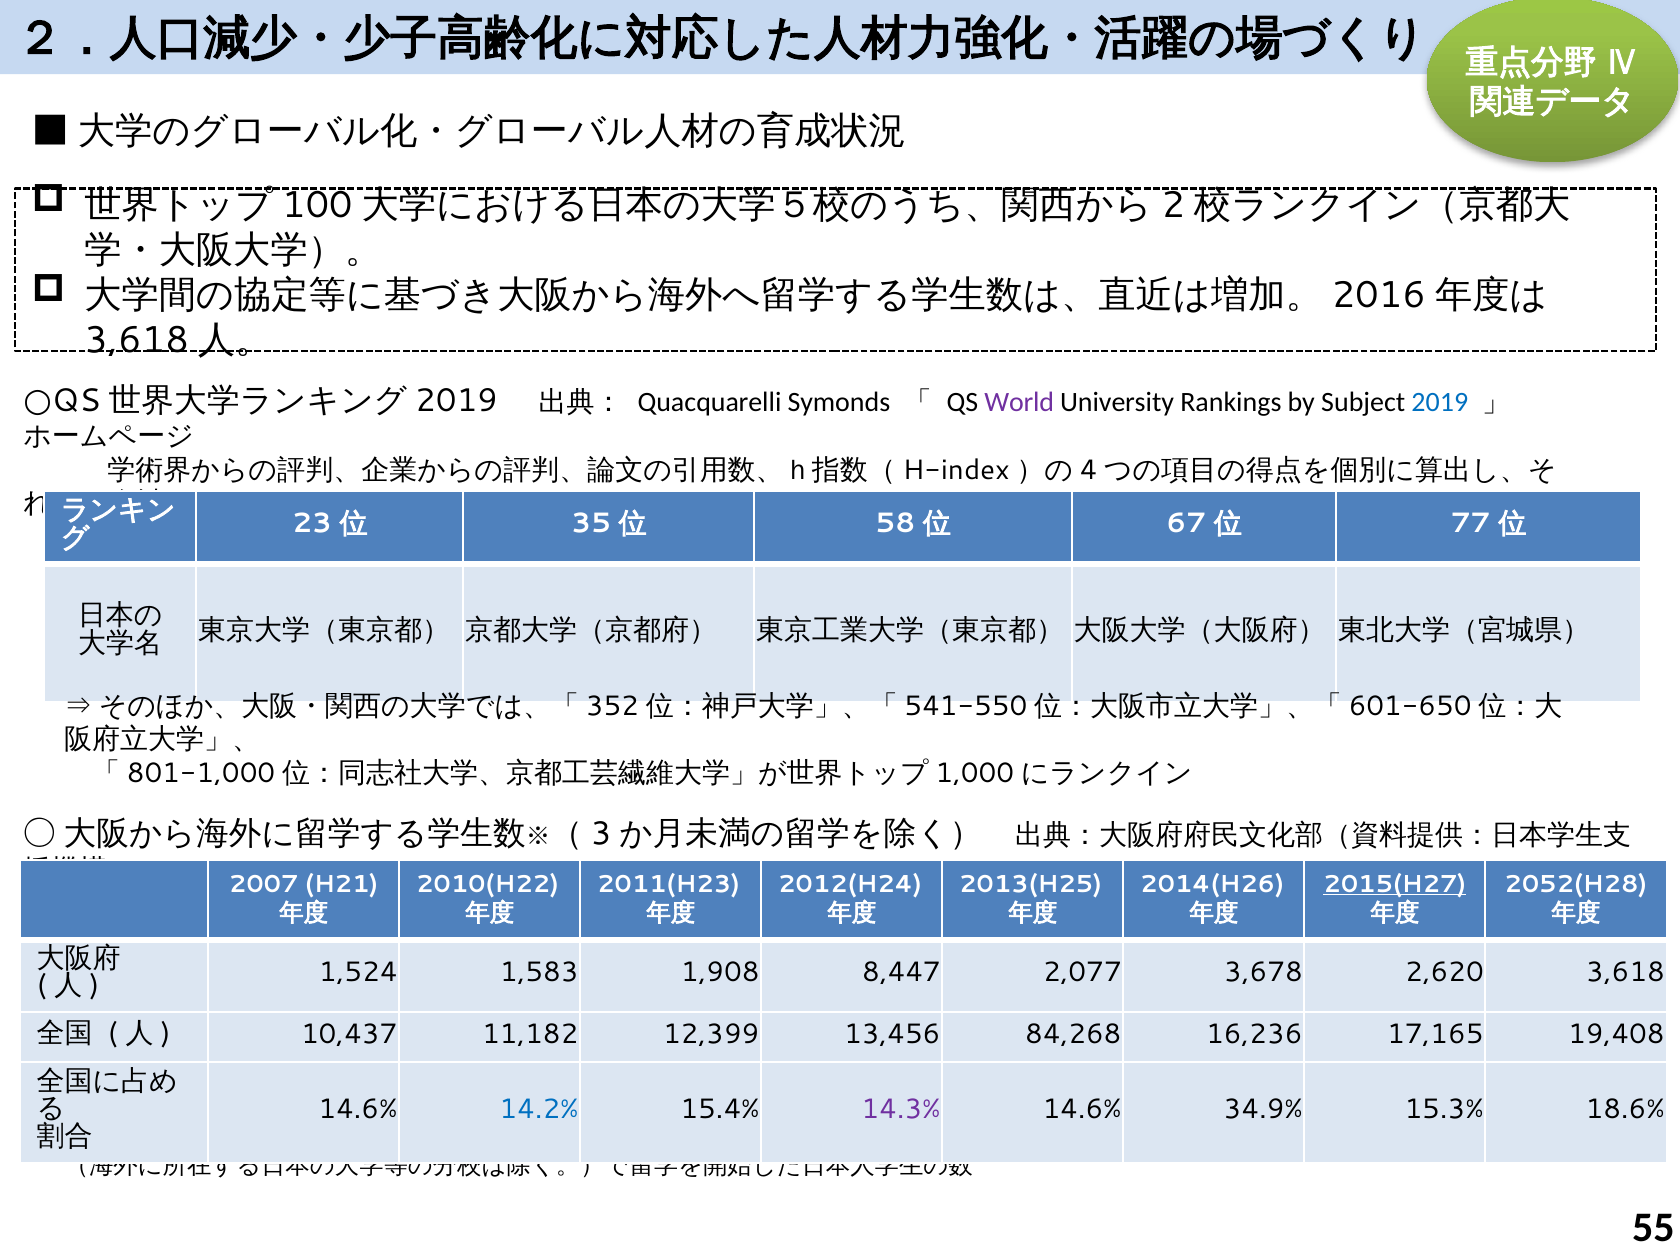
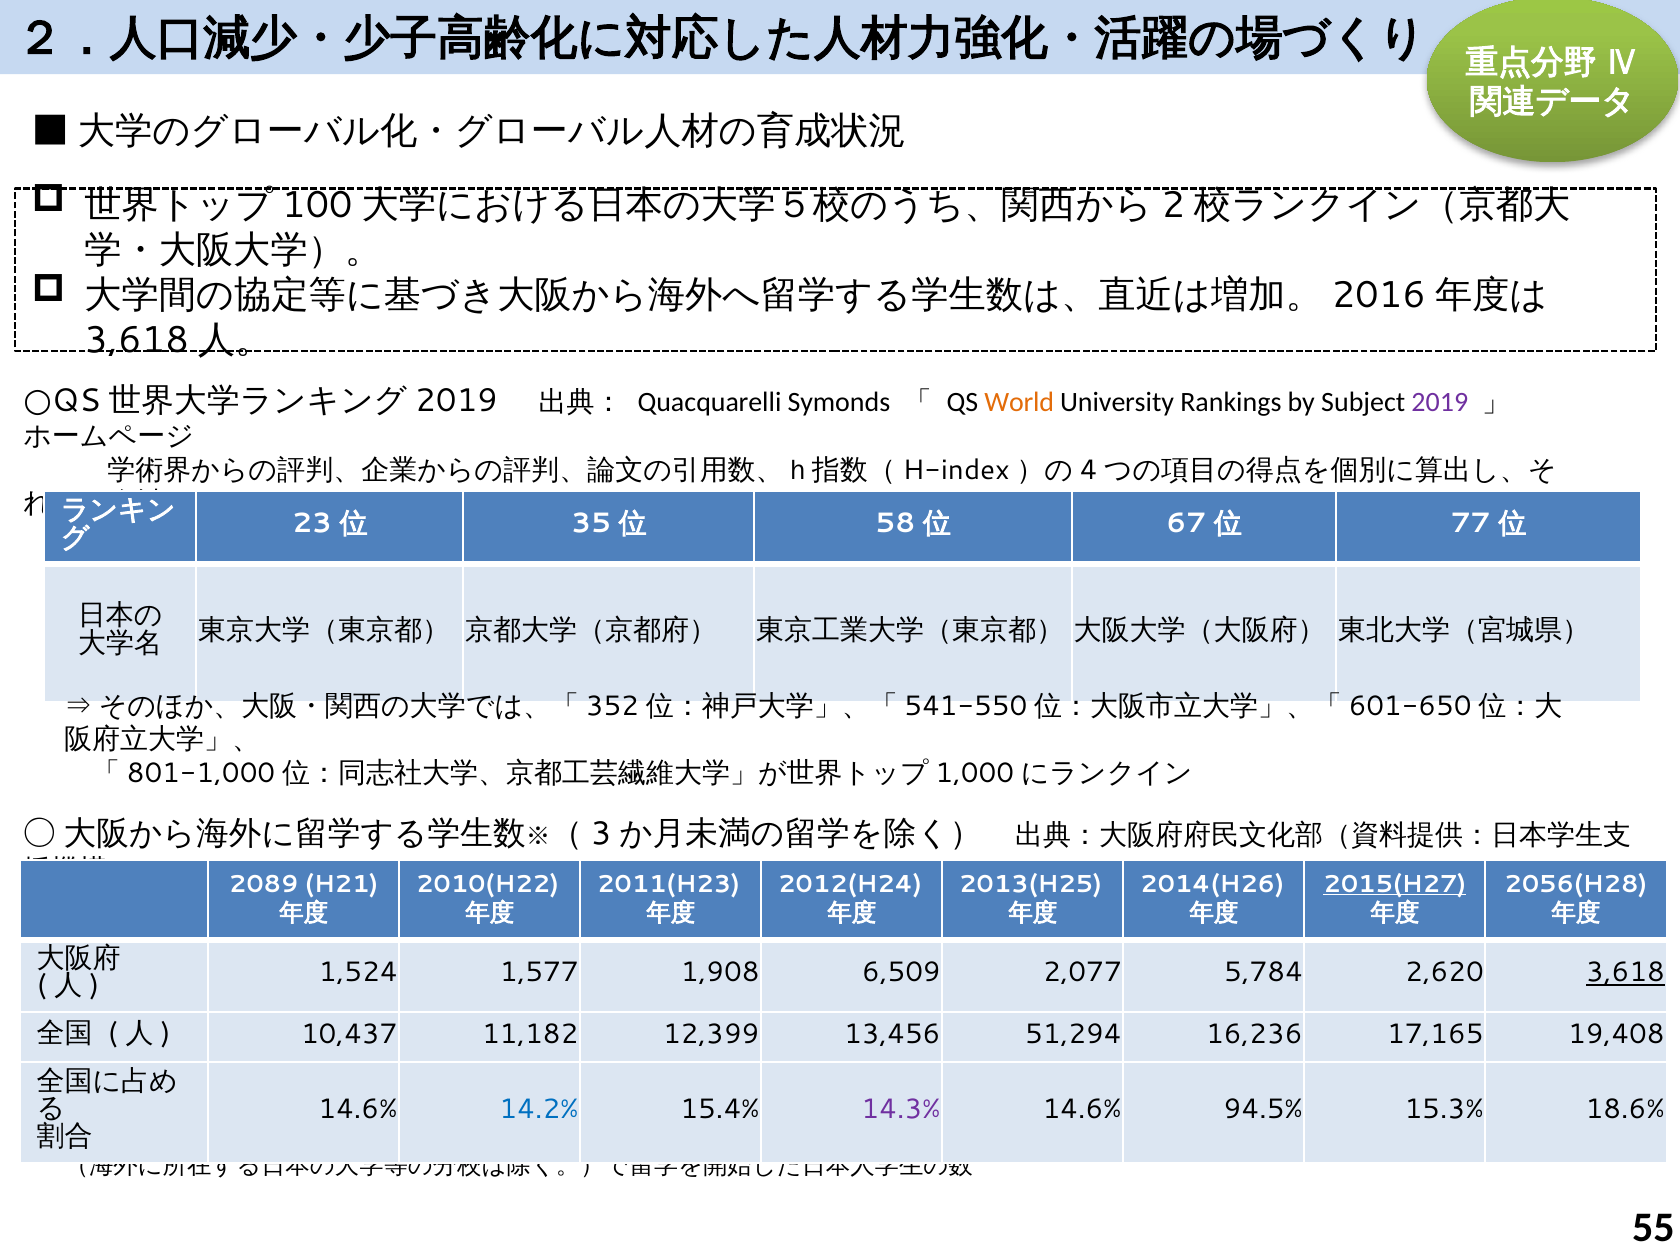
World colour: purple -> orange (1019, 402)
2019 colour: blue -> purple (1440, 402)
2007: 2007 -> 2089 (264, 884)
2052(H28: 2052(H28 -> 2056(H28 (1576, 884)
1,583: 1,583 -> 1,577 (539, 973)
8,447: 8,447 -> 6,509 (901, 973)
3,678: 3,678 -> 5,784 (1263, 973)
3,618 underline: none -> present (1625, 973)
84,268: 84,268 -> 51,294 (1073, 1034)
34.9%: 34.9% -> 94.5% (1263, 1109)
